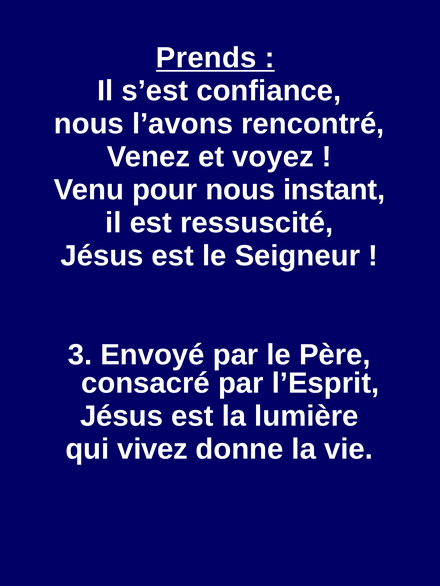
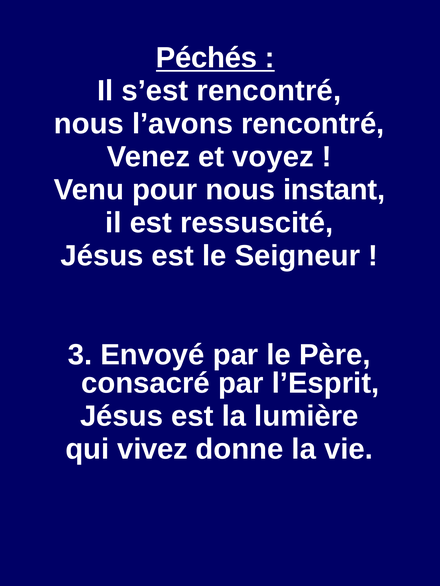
Prends: Prends -> Péchés (207, 58)
s’est confiance: confiance -> rencontré (269, 91)
